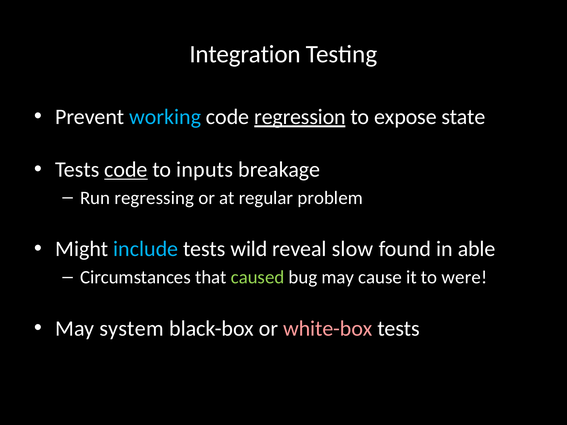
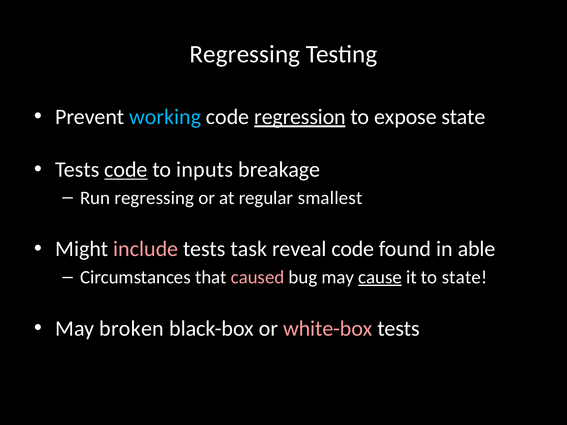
Integration: Integration -> Regressing (245, 54)
problem: problem -> smallest (330, 198)
include colour: light blue -> pink (146, 249)
wild: wild -> task (249, 249)
reveal slow: slow -> code (353, 249)
caused colour: light green -> pink (258, 277)
cause underline: none -> present (380, 277)
to were: were -> state (464, 277)
system: system -> broken (132, 329)
